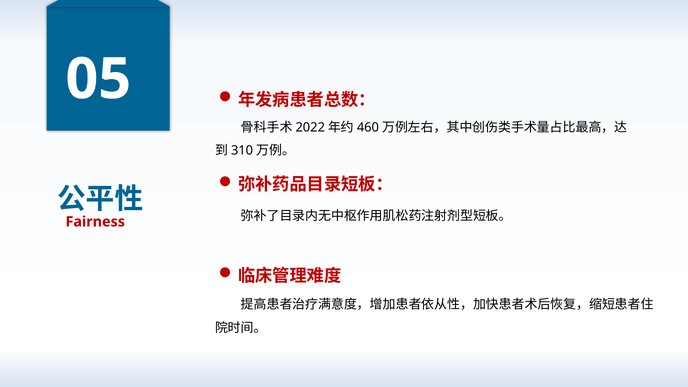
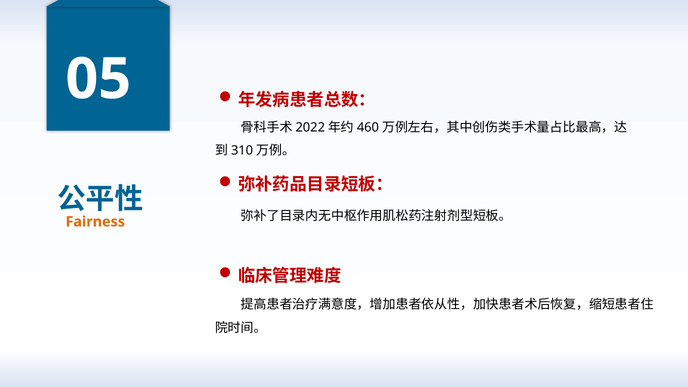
Fairness colour: red -> orange (95, 222)
